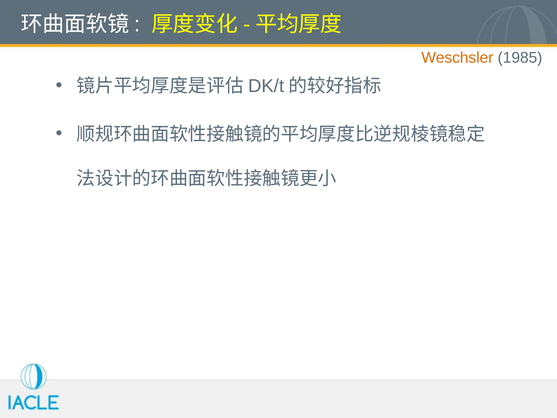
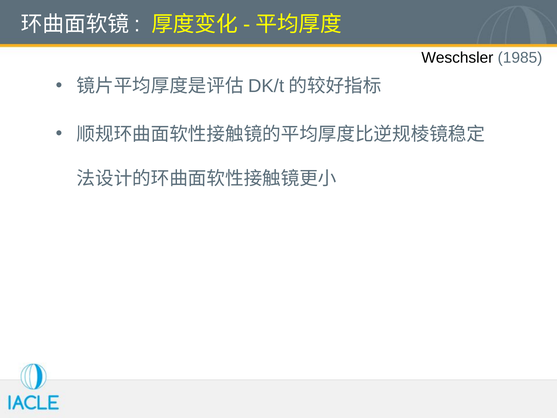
Weschsler colour: orange -> black (457, 58)
